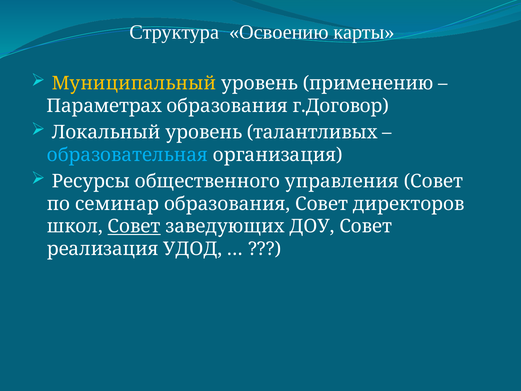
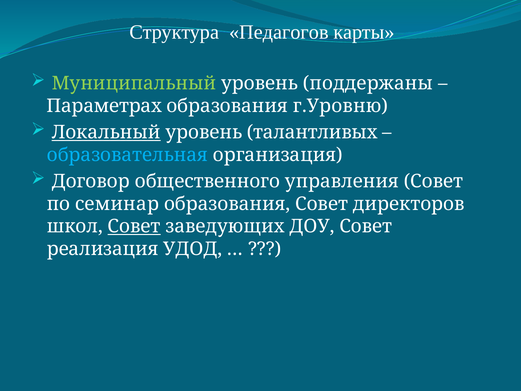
Освоению: Освоению -> Педагогов (279, 32)
Муниципальный colour: yellow -> light green (134, 83)
применению: применению -> поддержаны (368, 83)
г.Договор: г.Договор -> г.Уровню (341, 106)
Локальный underline: none -> present (106, 132)
Ресурсы: Ресурсы -> Договор (91, 181)
